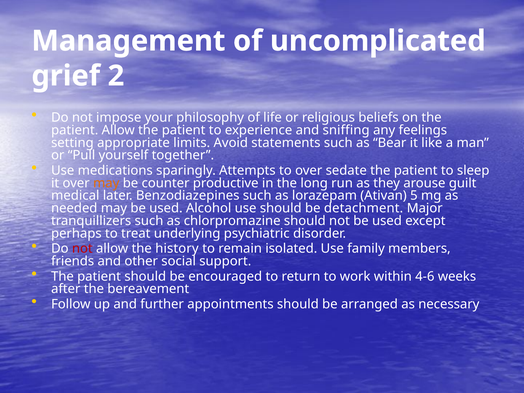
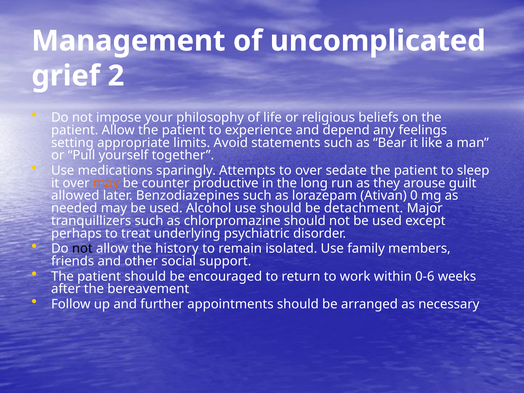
sniffing: sniffing -> depend (346, 130)
medical: medical -> allowed (75, 196)
5: 5 -> 0 (414, 196)
not colour: red -> black (82, 249)
4-6: 4-6 -> 0-6 (425, 276)
